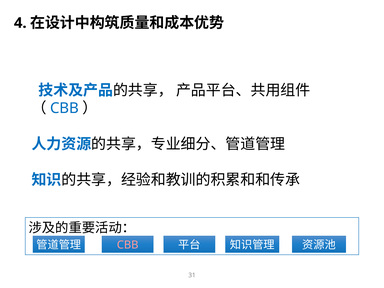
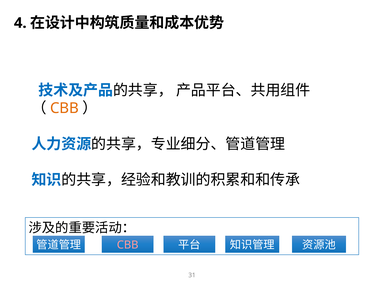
CBB colour: blue -> orange (64, 108)
